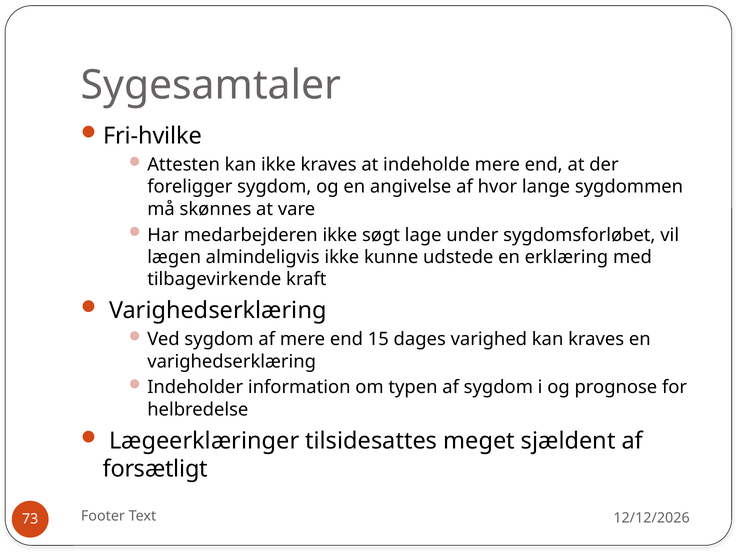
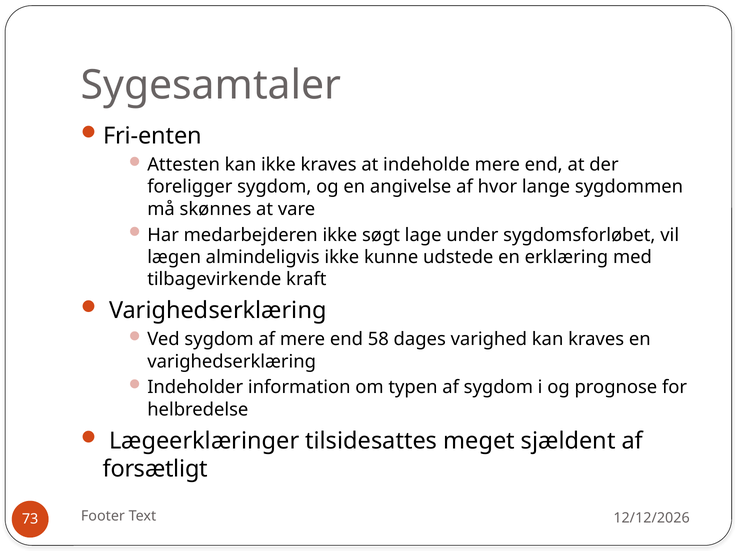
Fri-hvilke: Fri-hvilke -> Fri-enten (152, 136)
15: 15 -> 58 (378, 339)
